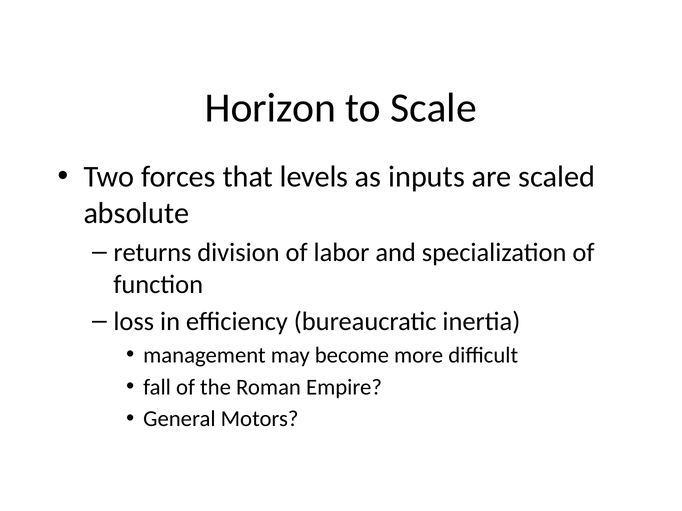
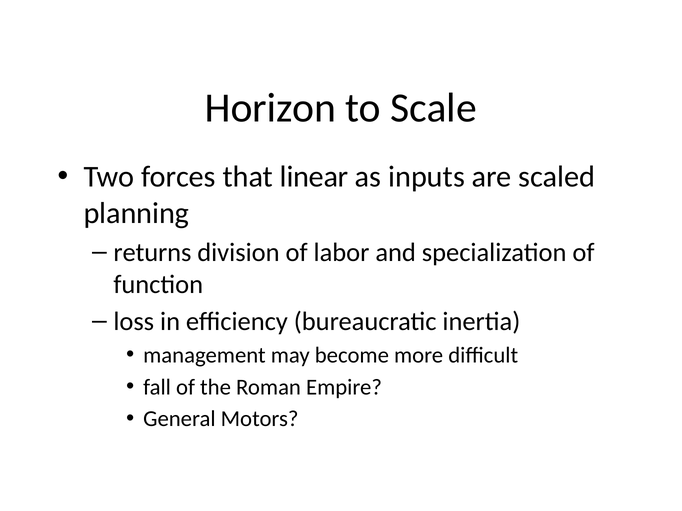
levels: levels -> linear (314, 177)
absolute: absolute -> planning (136, 214)
